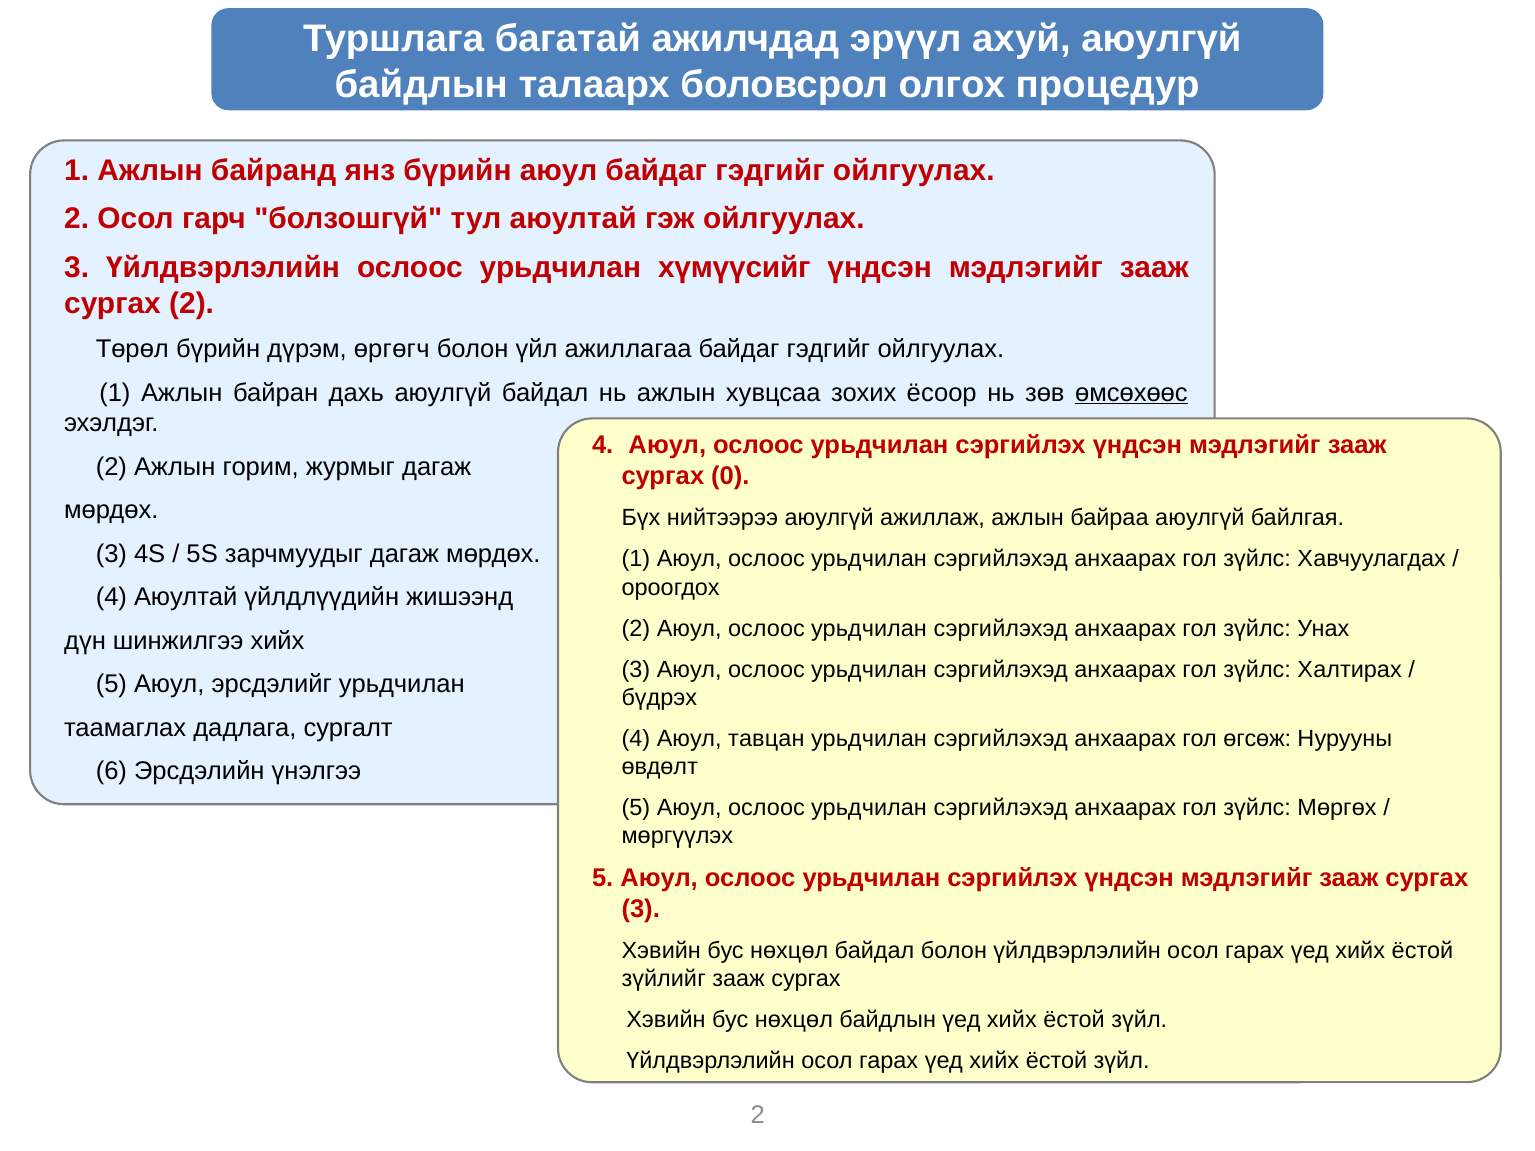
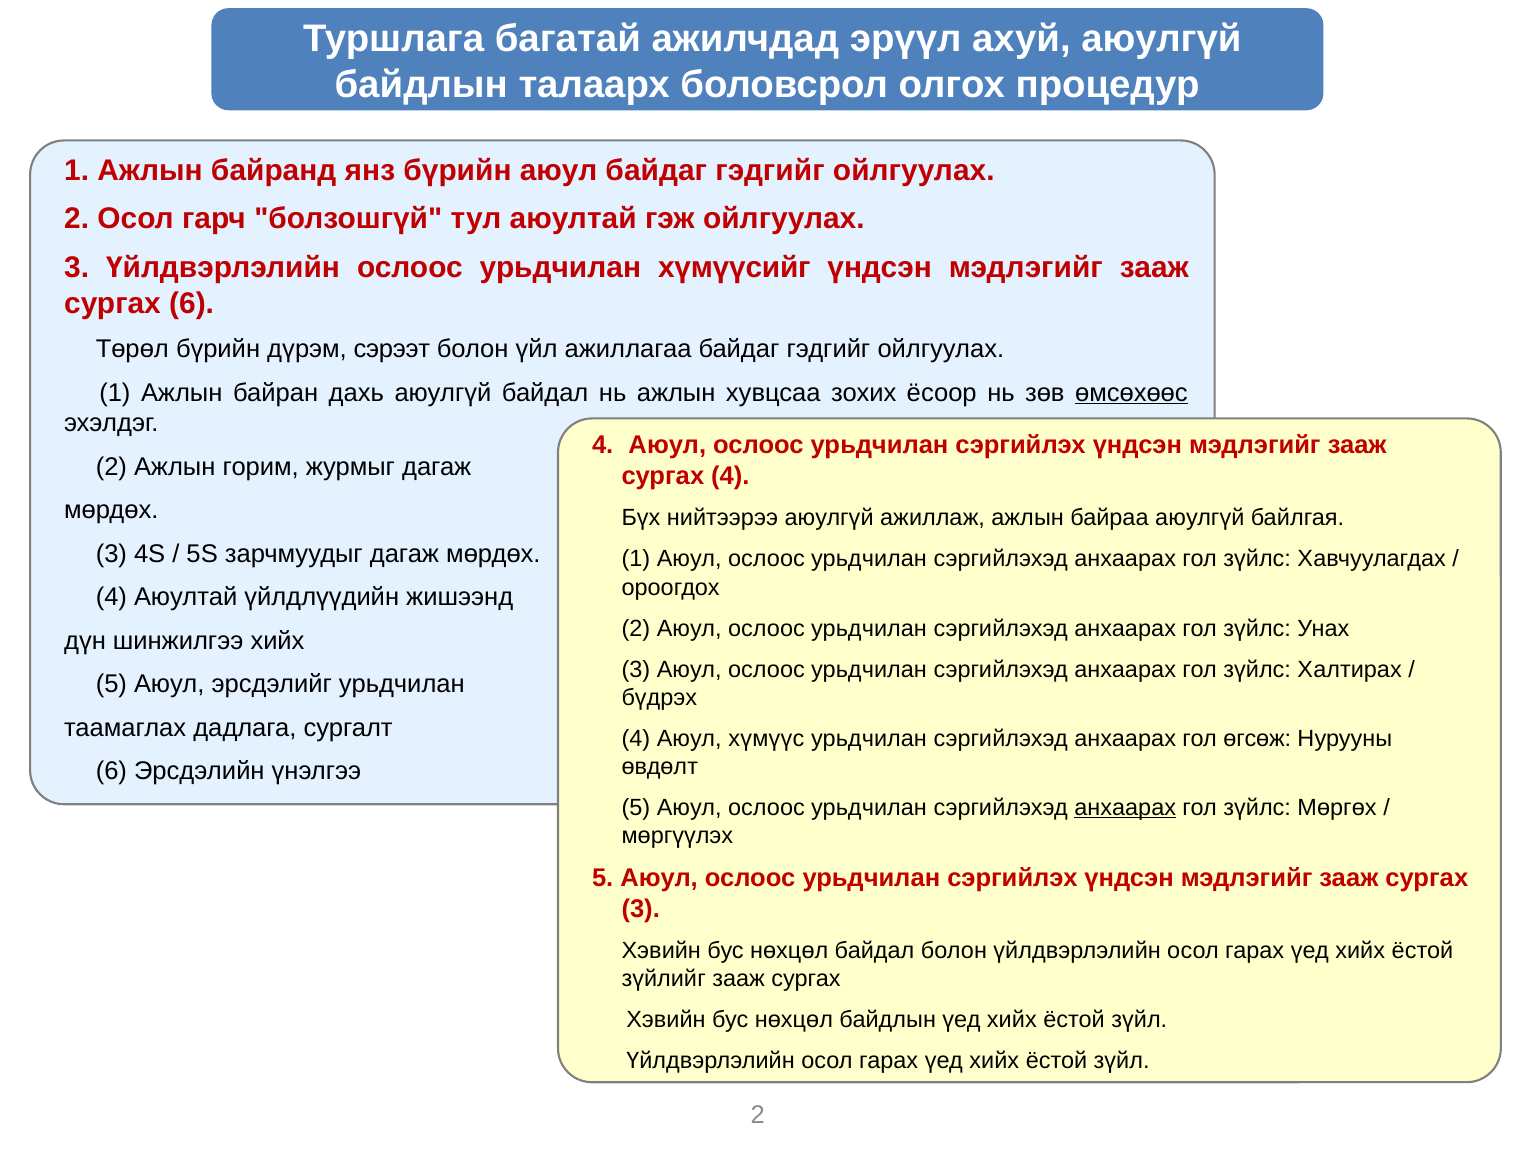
сургах 2: 2 -> 6 (192, 303)
өргөгч: өргөгч -> сэрээт (392, 349)
сургах 0: 0 -> 4 (730, 476)
тавцан: тавцан -> хүмүүс (766, 739)
анхаарах underline: none -> present (1125, 808)
